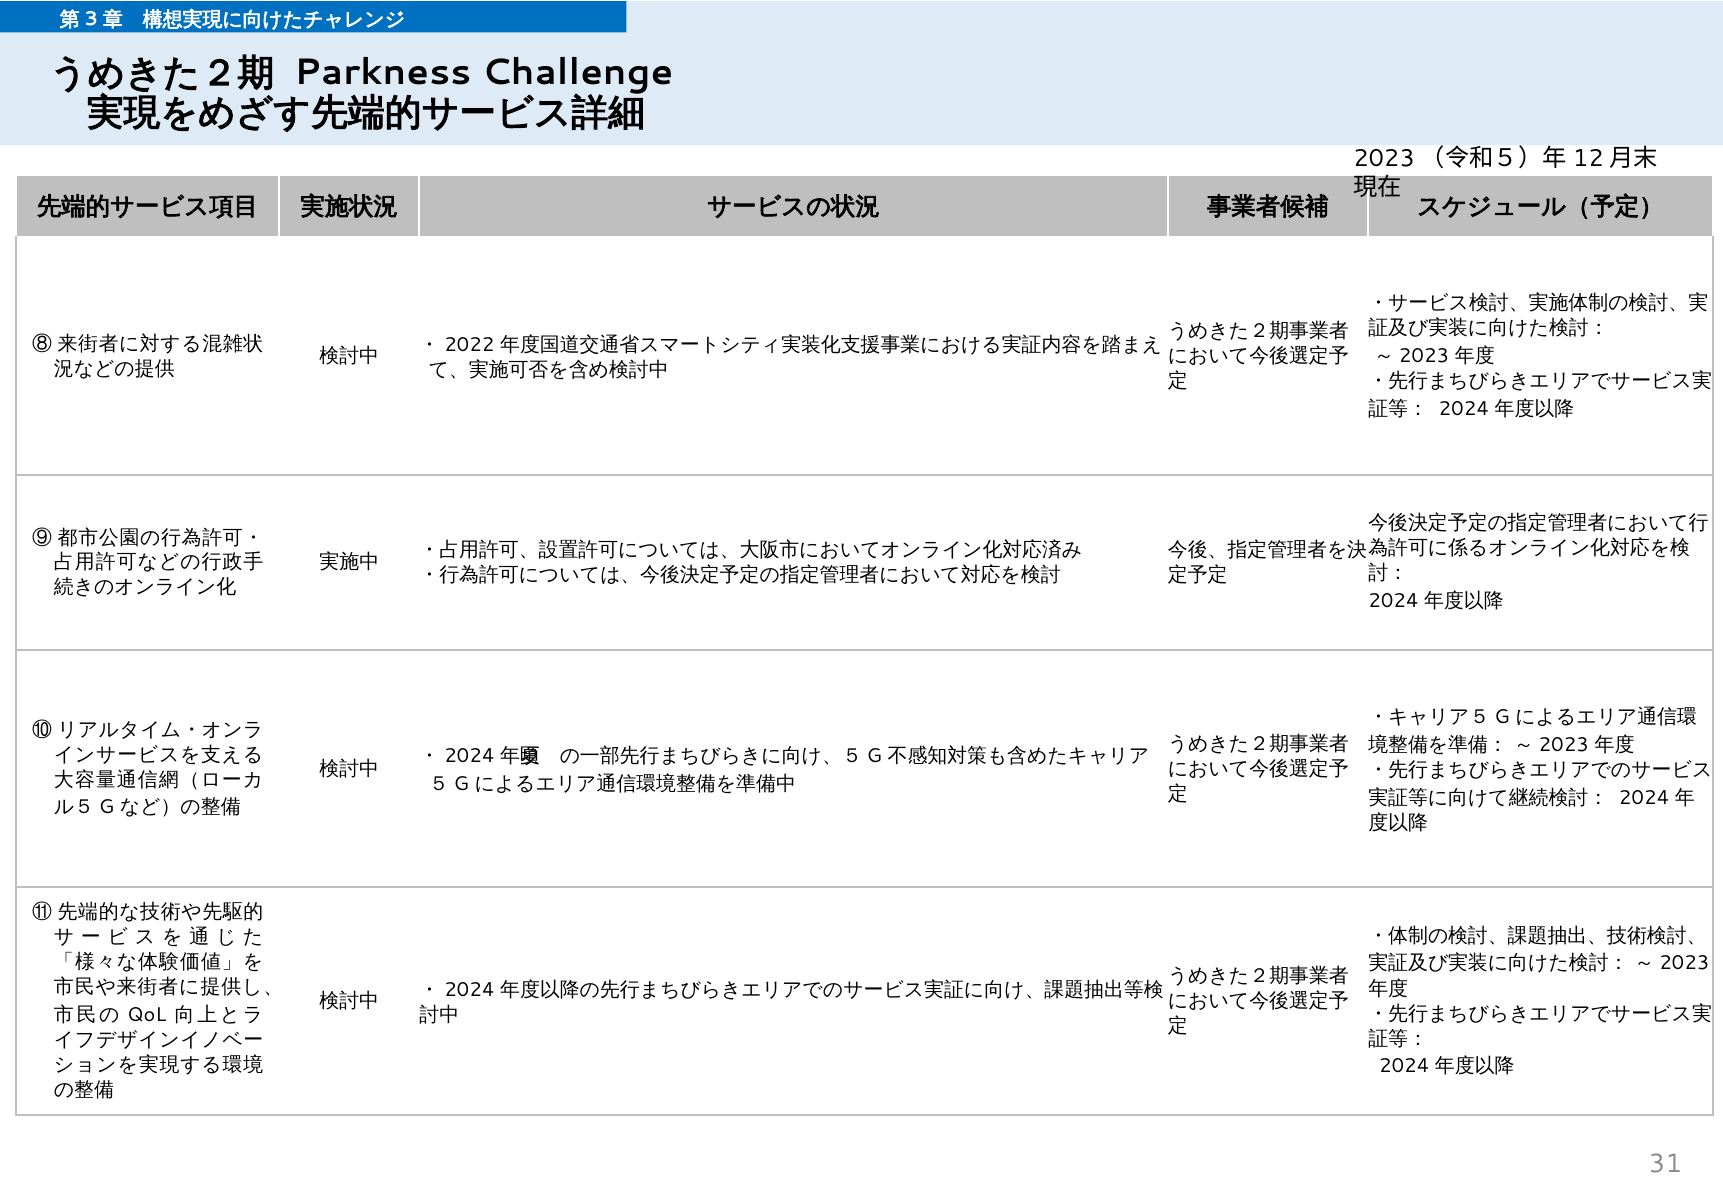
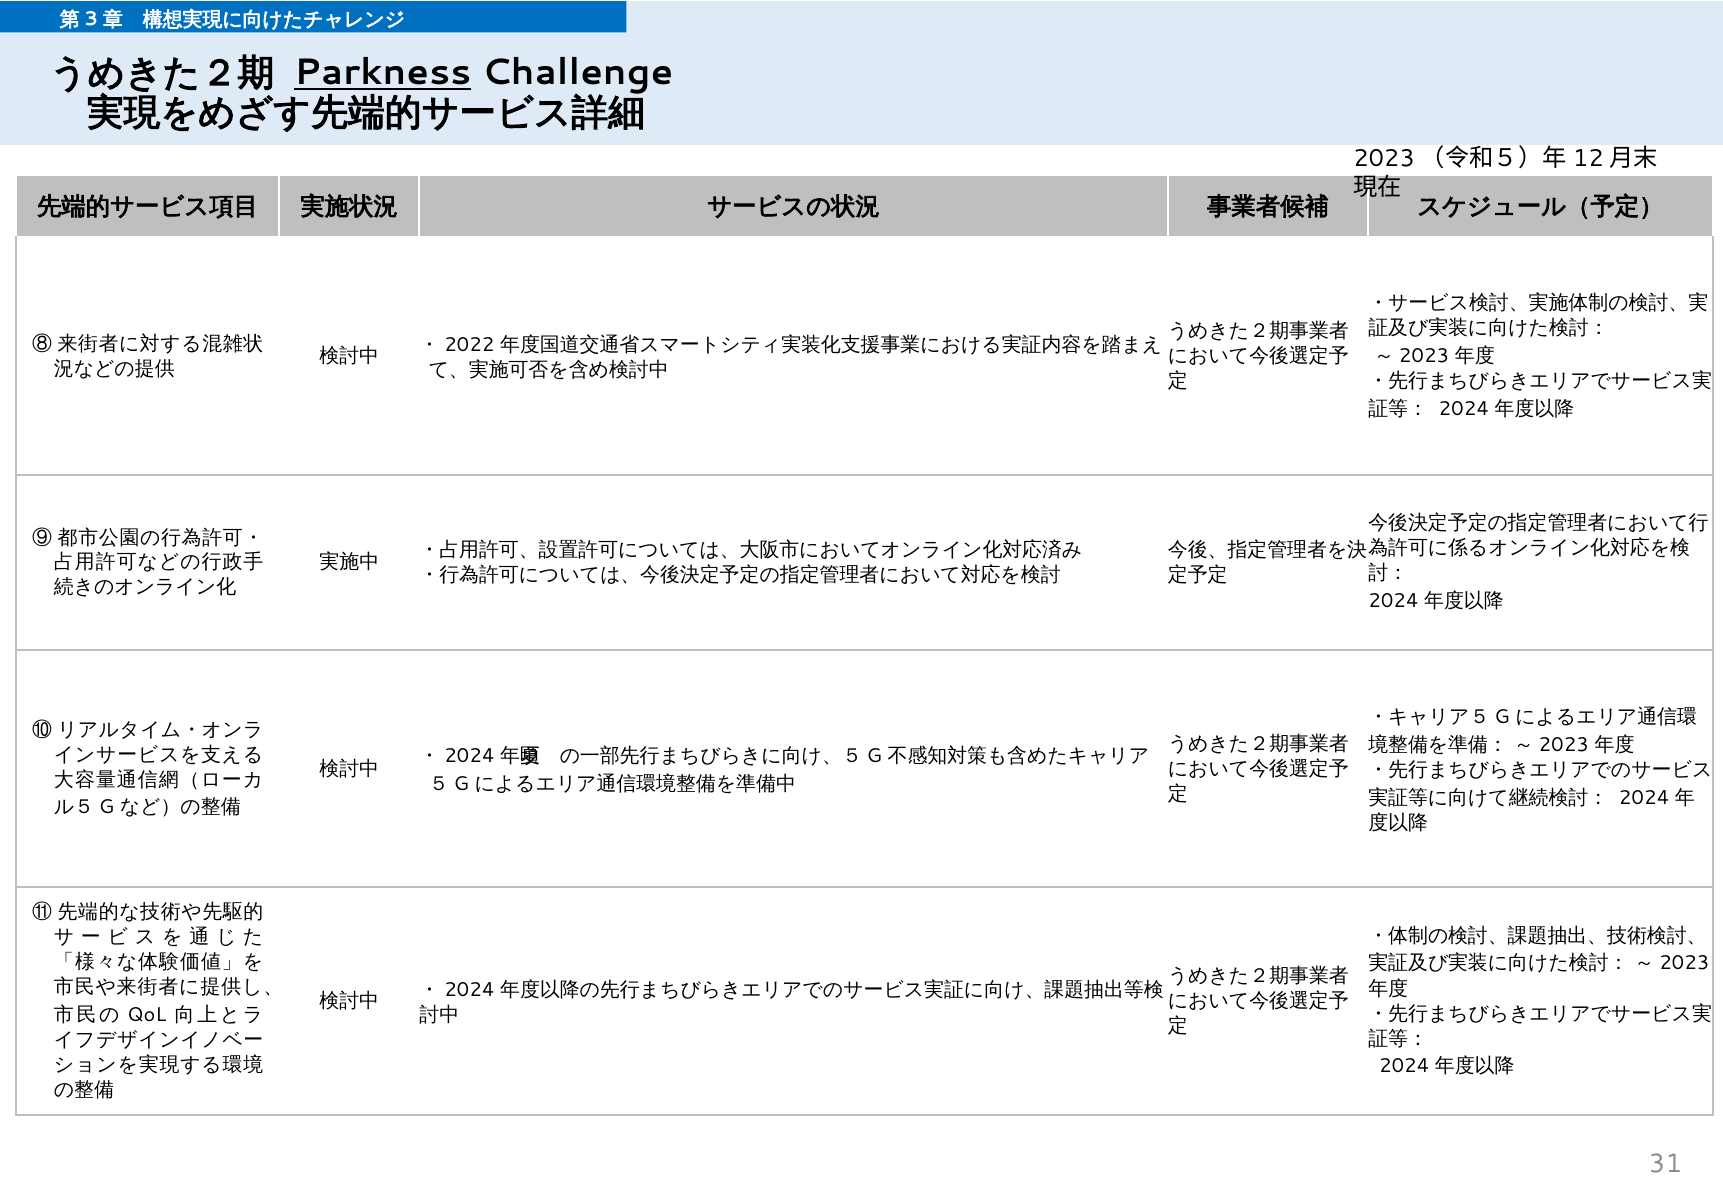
Parkness underline: none -> present (383, 73)
